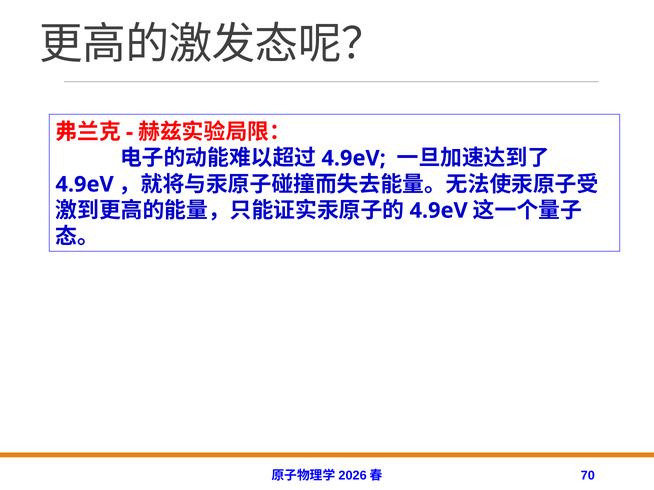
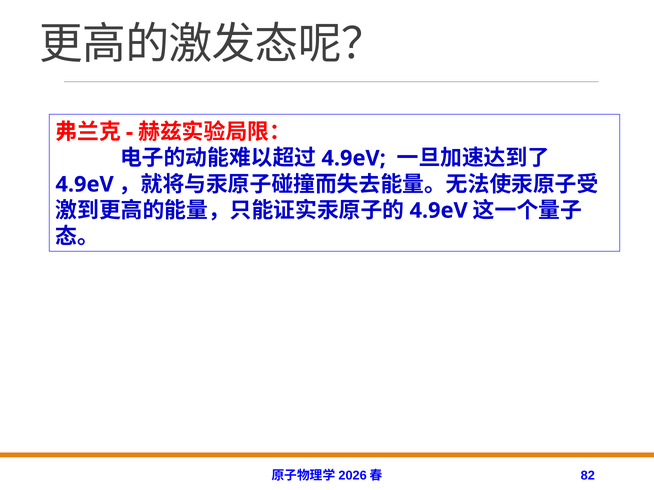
70: 70 -> 82 (588, 476)
